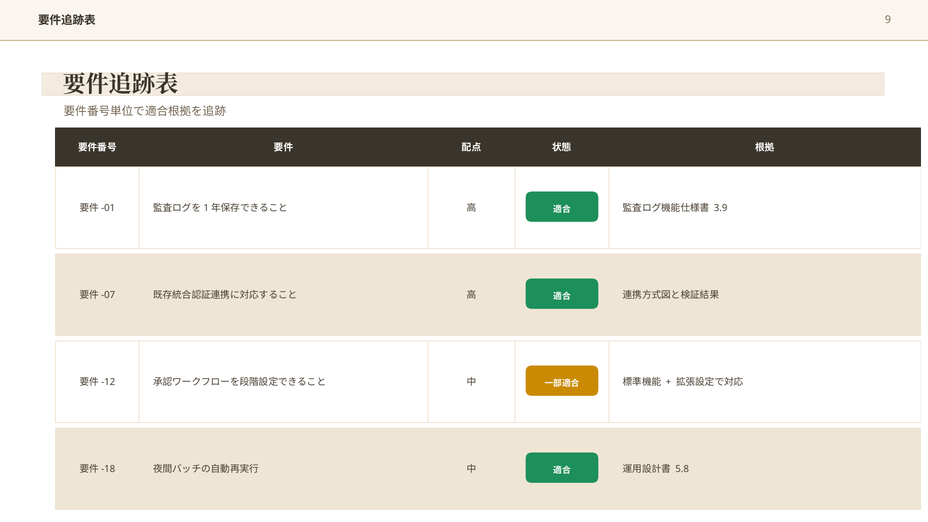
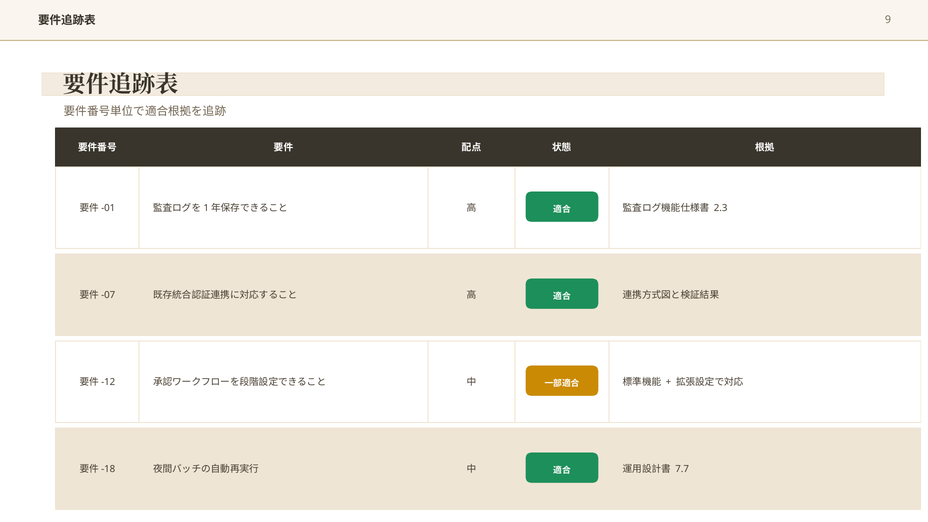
3.9: 3.9 -> 2.3 (721, 208)
5.8: 5.8 -> 7.7 (682, 469)
